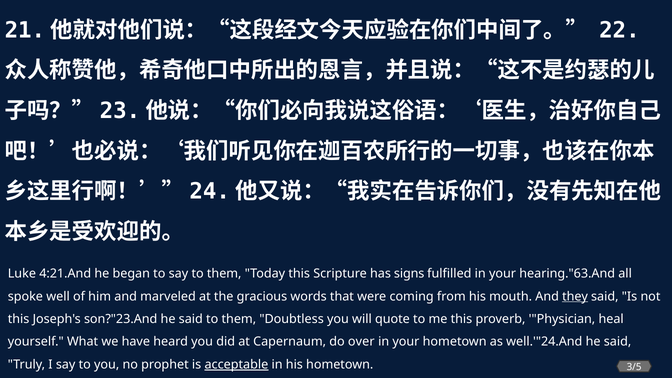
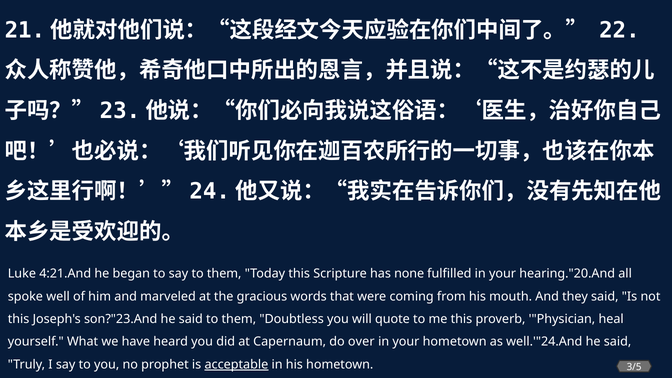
signs: signs -> none (409, 274)
hearing."63.And: hearing."63.And -> hearing."20.And (567, 274)
they underline: present -> none (575, 296)
